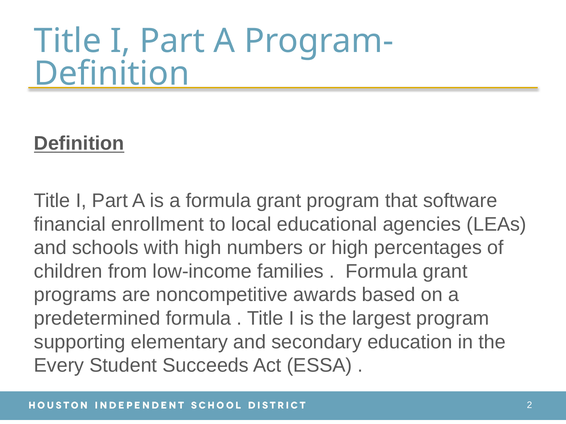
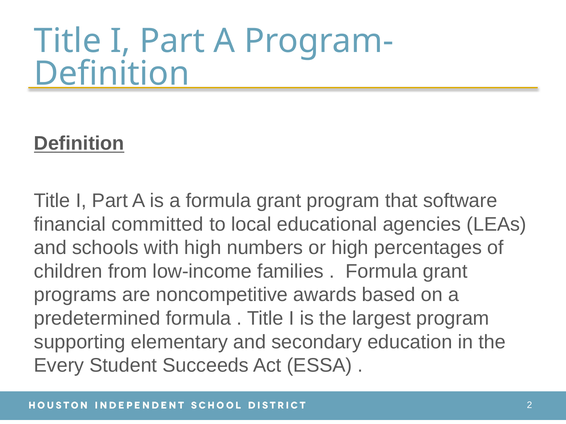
enrollment: enrollment -> committed (157, 224)
